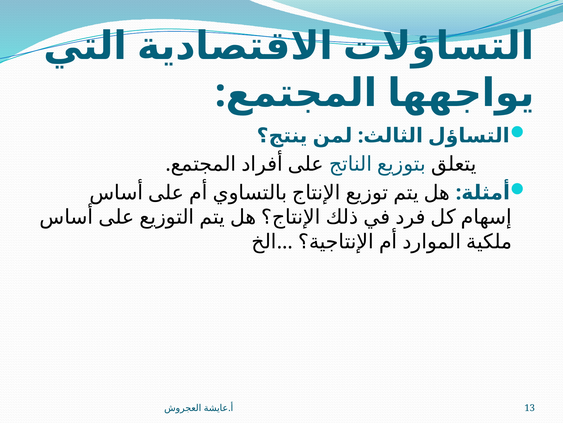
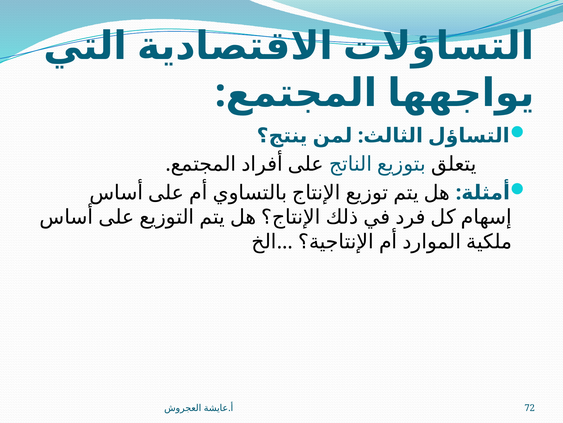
13: 13 -> 72 (530, 407)
